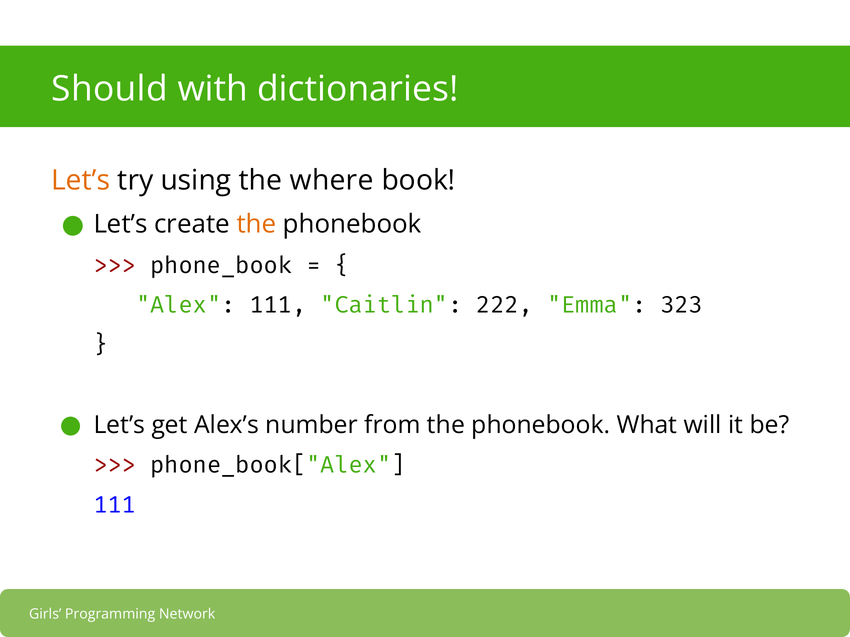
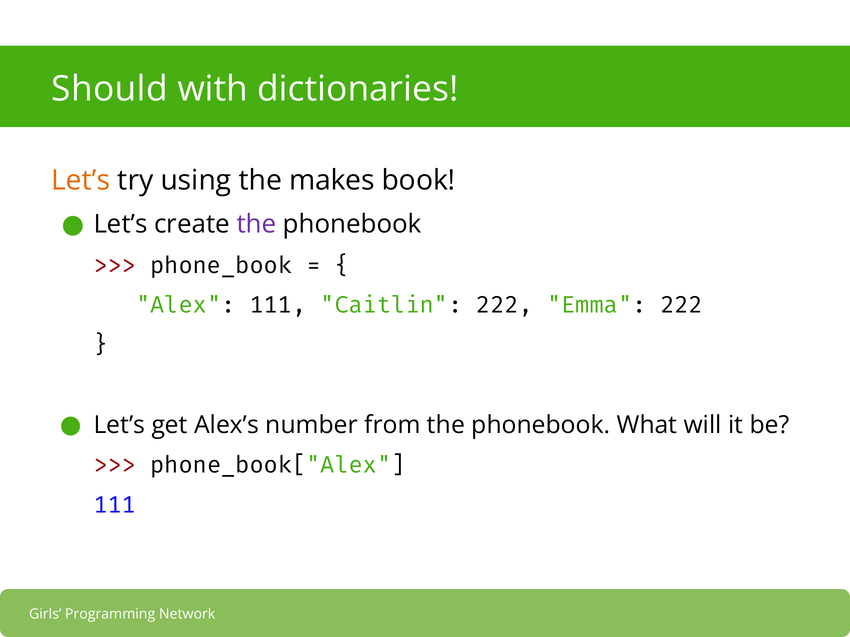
where: where -> makes (332, 180)
the colour: orange -> purple (256, 225)
Emma 323: 323 -> 222 (682, 305)
